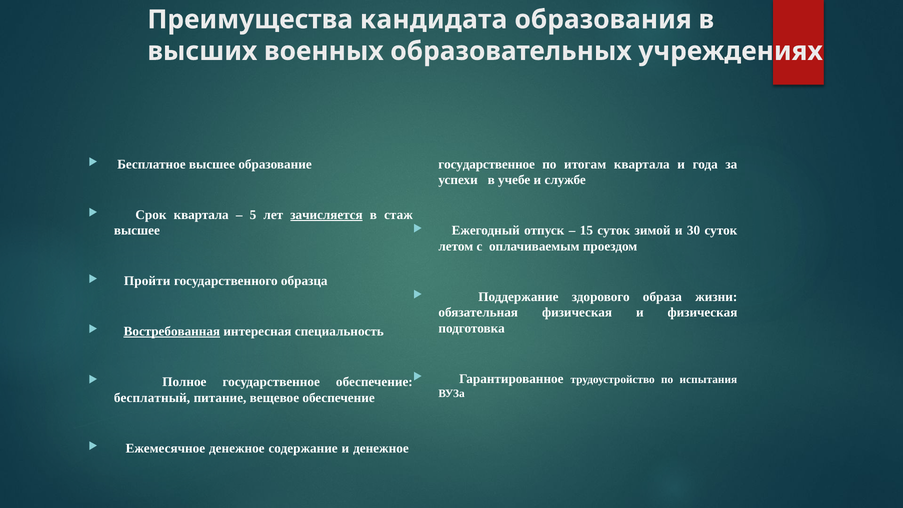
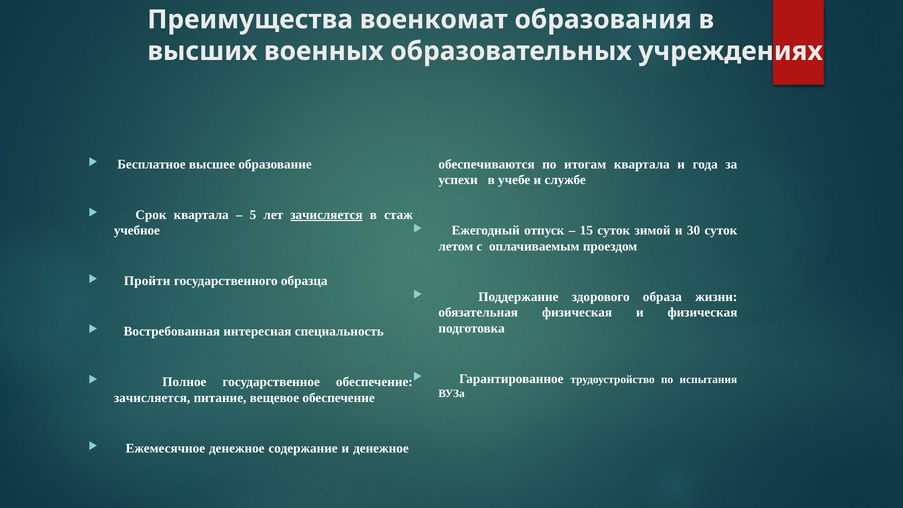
кандидата: кандидата -> военкомат (434, 20)
государственное: государственное -> обеспечиваются (487, 164)
высшее: высшее -> учебное (137, 231)
Востребованная underline: present -> none (172, 331)
бесплатный: бесплатный -> зачисляется (152, 398)
